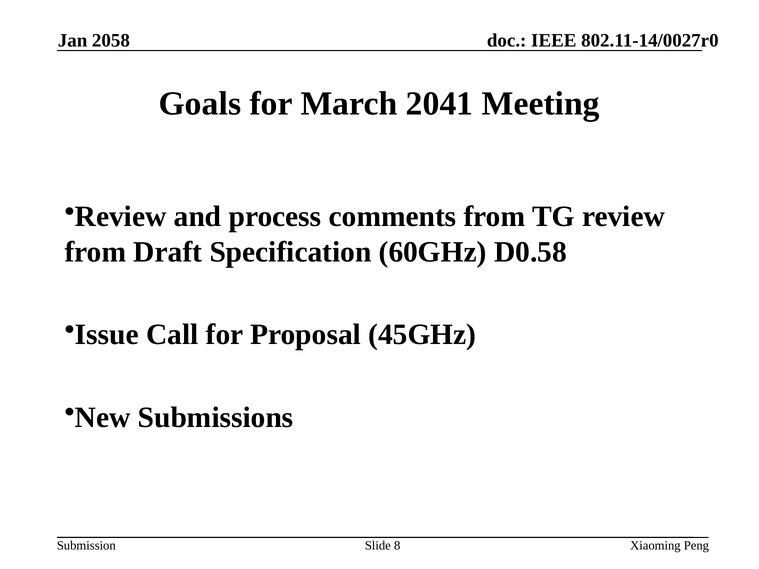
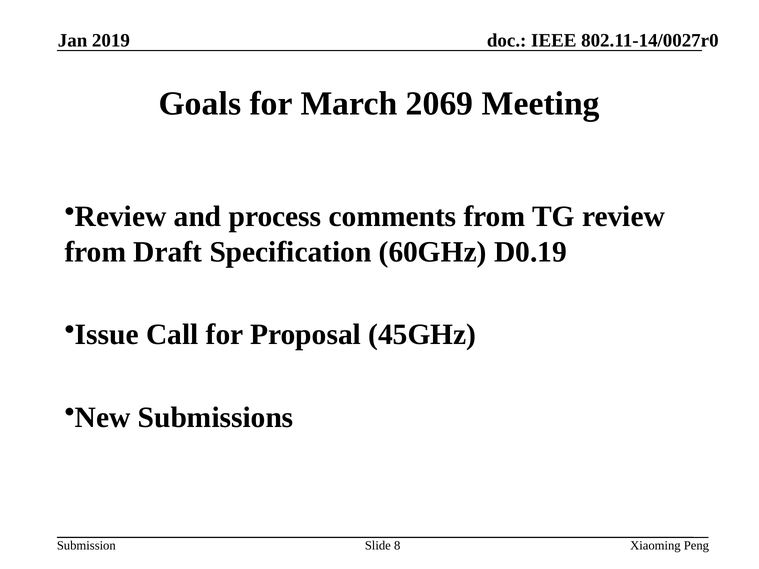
2058: 2058 -> 2019 (111, 41)
2041: 2041 -> 2069 (440, 104)
D0.58: D0.58 -> D0.19 (530, 252)
